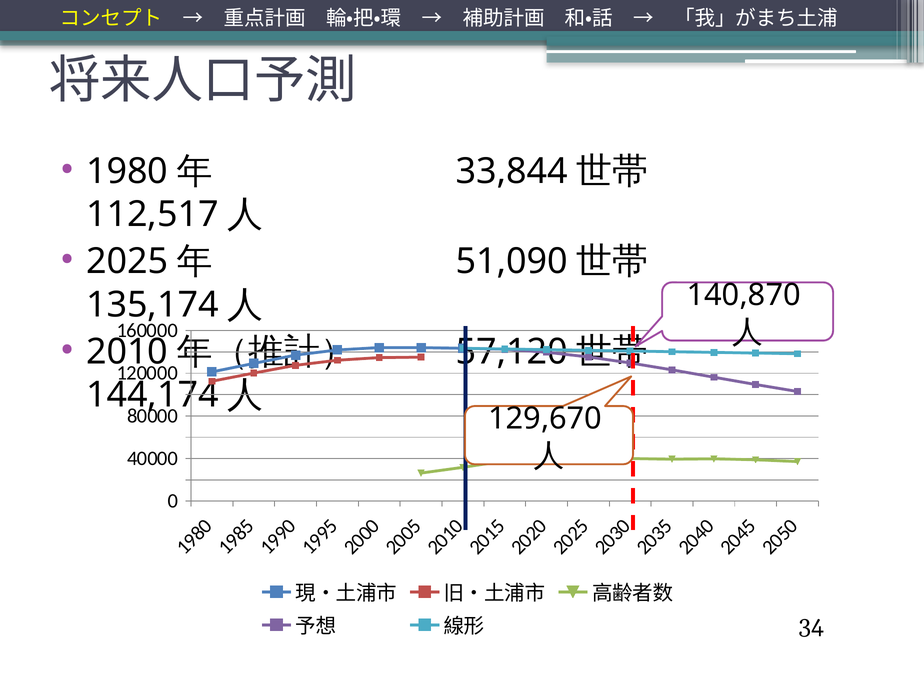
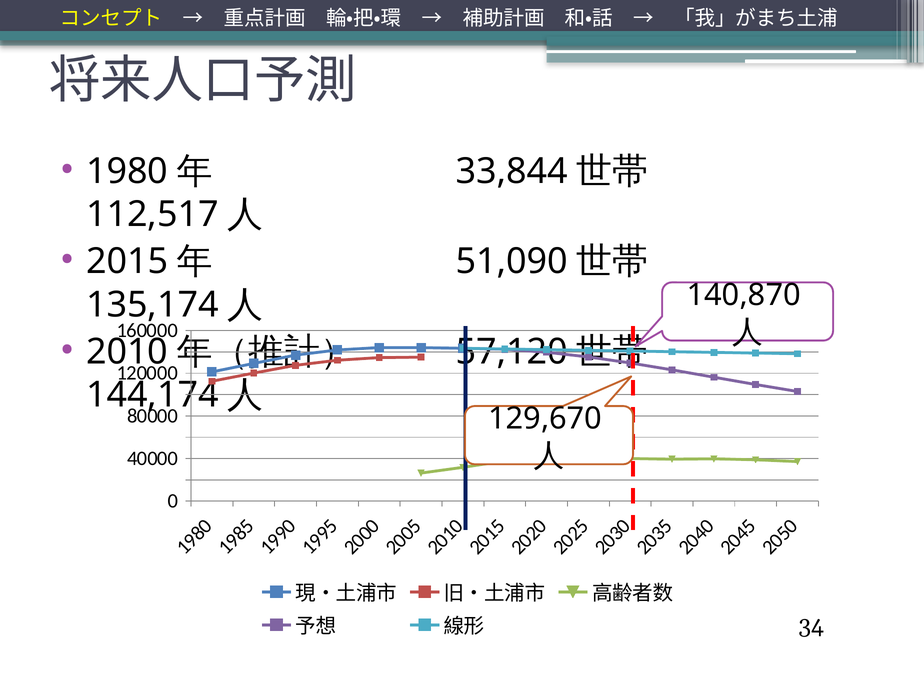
2025: 2025 -> 2015 (127, 262)
